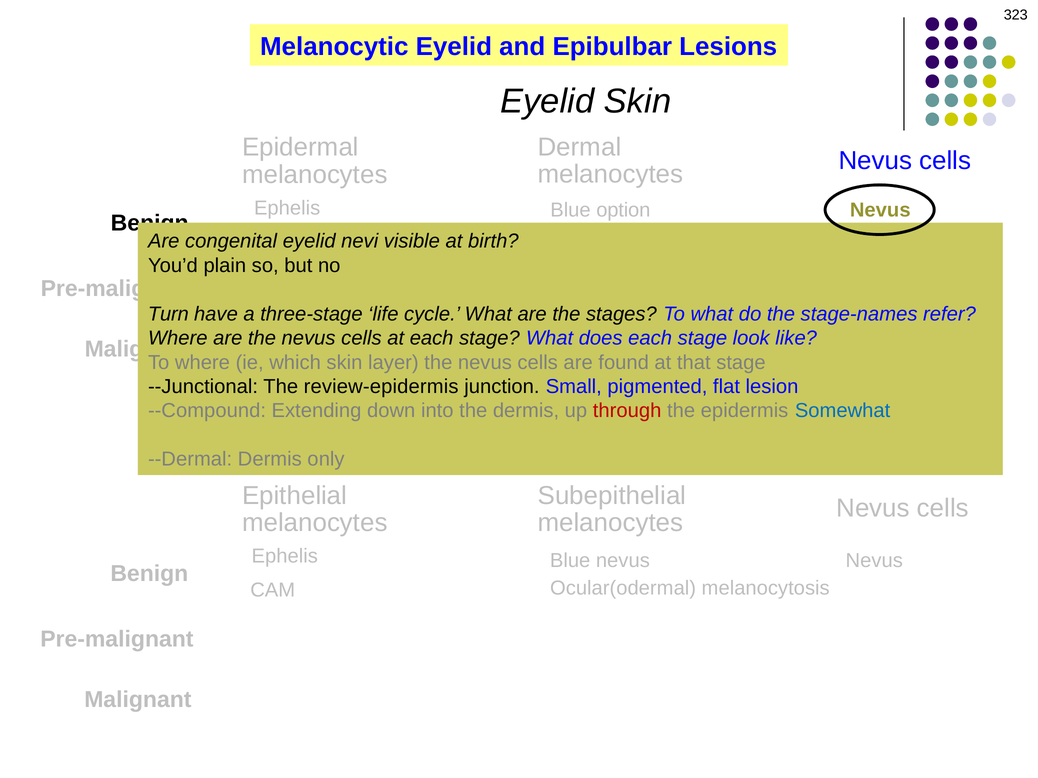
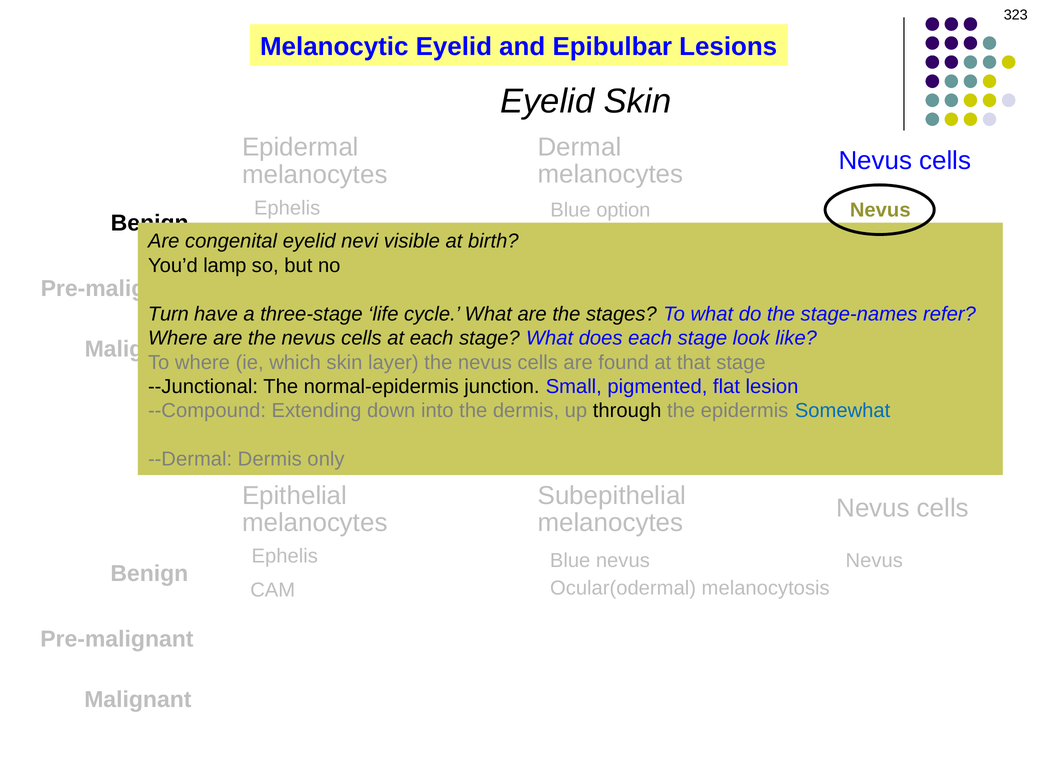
plain: plain -> lamp (225, 266)
review-epidermis: review-epidermis -> normal-epidermis (381, 387)
through colour: red -> black (627, 411)
